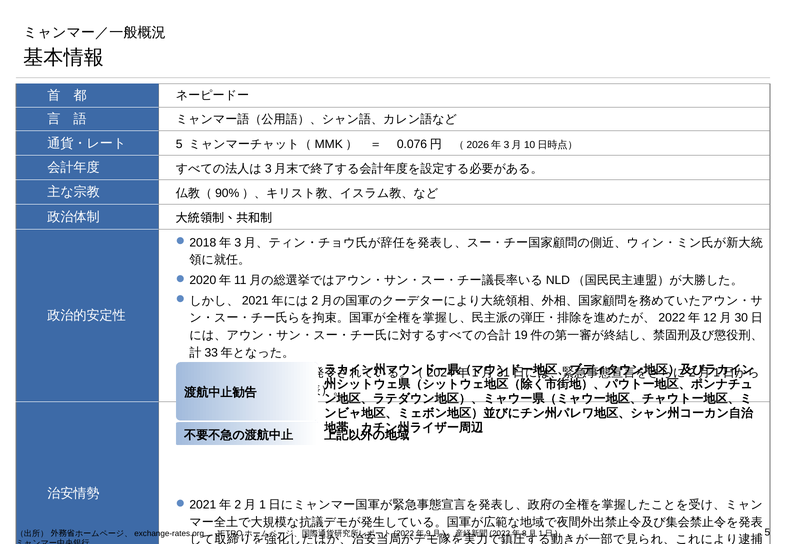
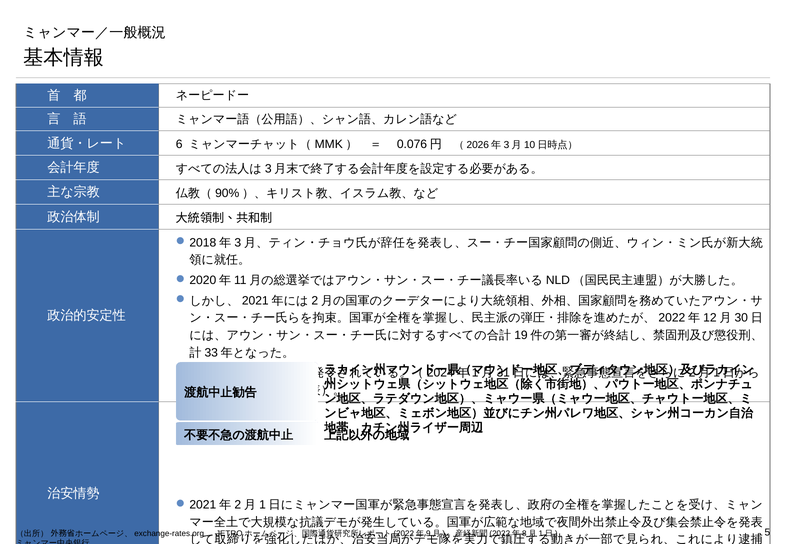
5: 5 -> 6 (179, 144)
